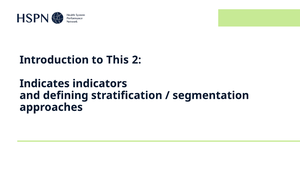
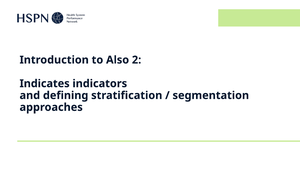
This: This -> Also (118, 60)
